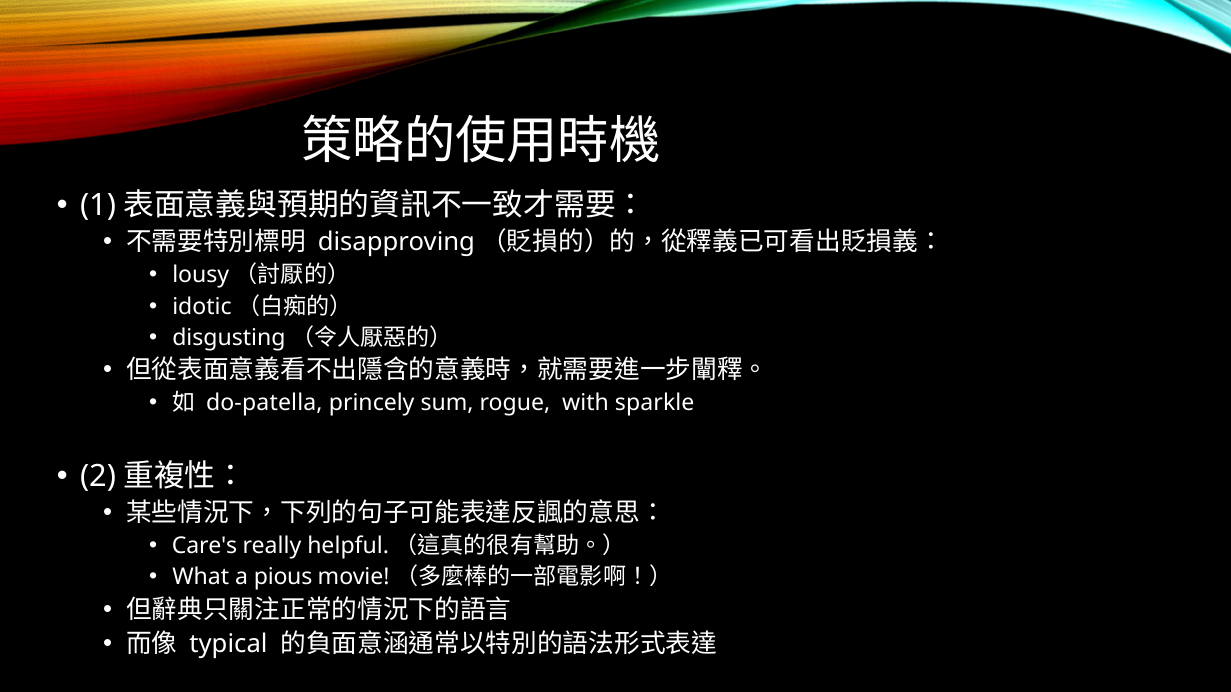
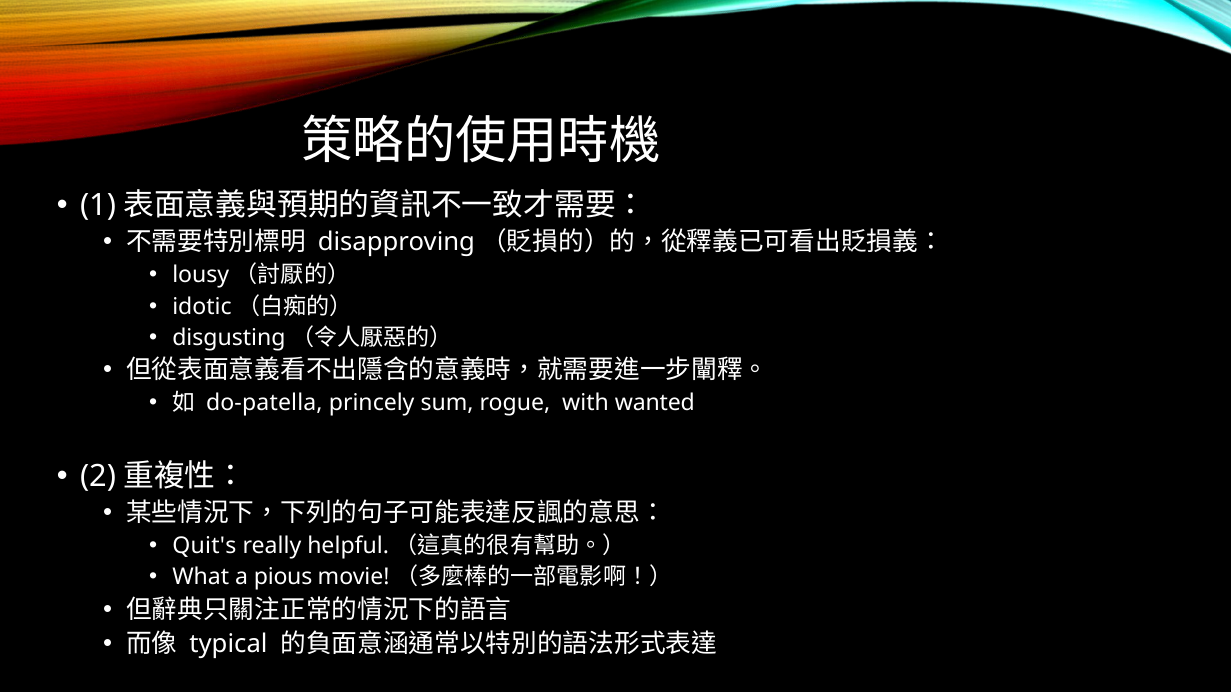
sparkle: sparkle -> wanted (655, 403)
Care's: Care's -> Quit's (204, 546)
